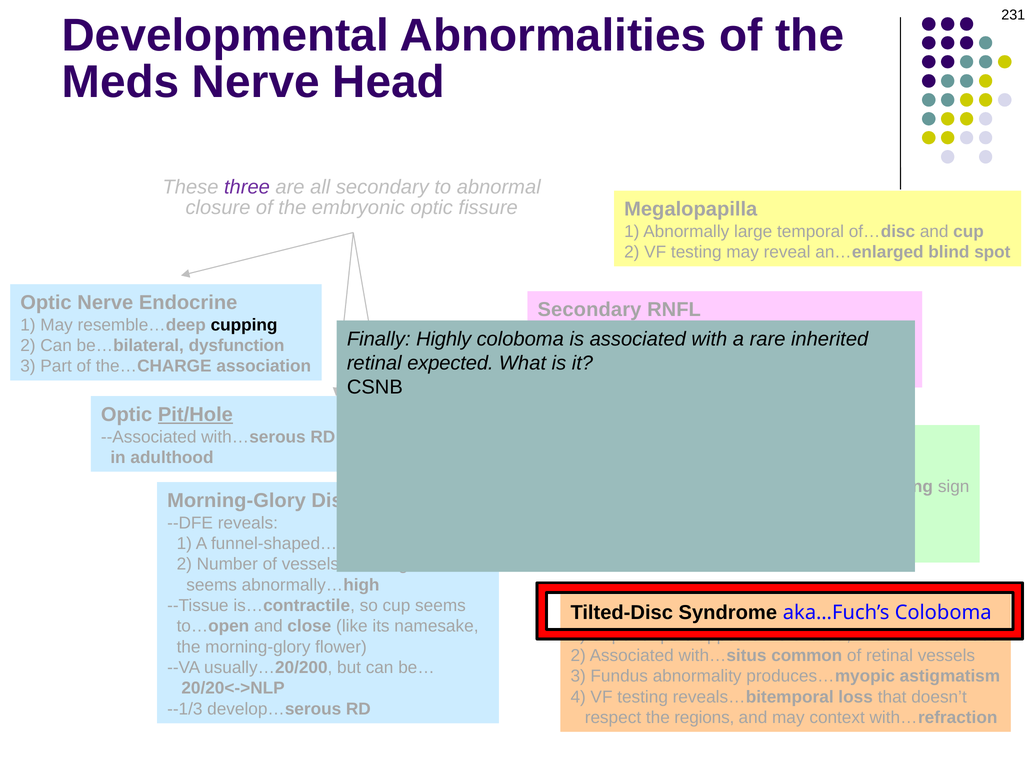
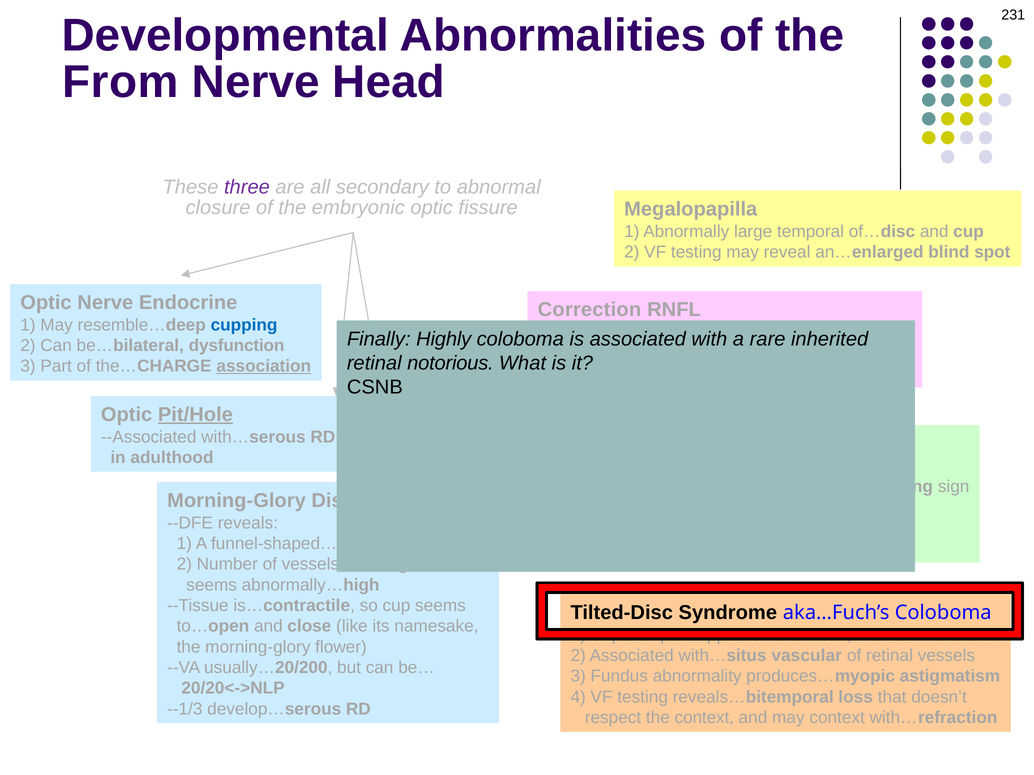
Meds: Meds -> From (120, 82)
Secondary: Secondary -> Correction (589, 310)
cupping colour: black -> blue (244, 325)
expected: expected -> notorious (450, 363)
association underline: none -> present (264, 366)
common: common -> vascular (807, 656)
the regions: regions -> context (704, 718)
